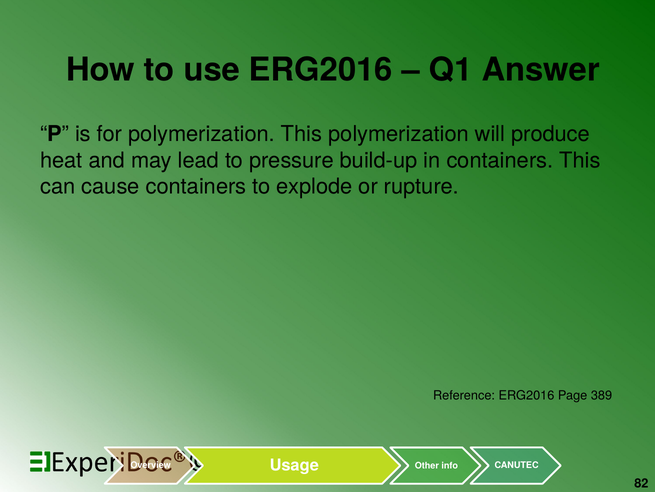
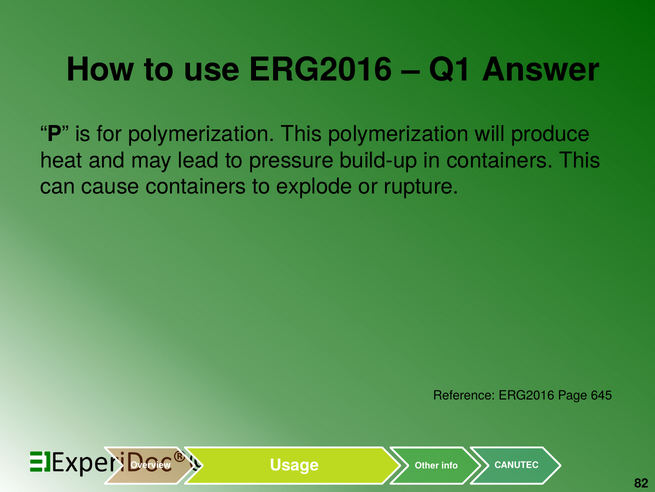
389: 389 -> 645 (602, 395)
